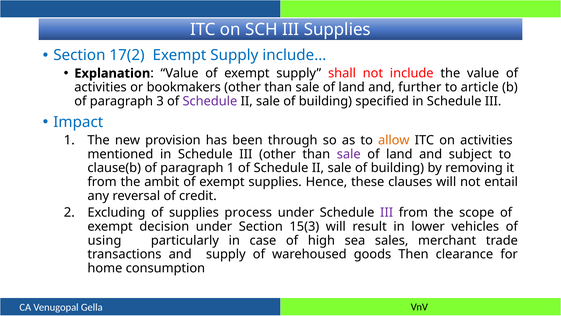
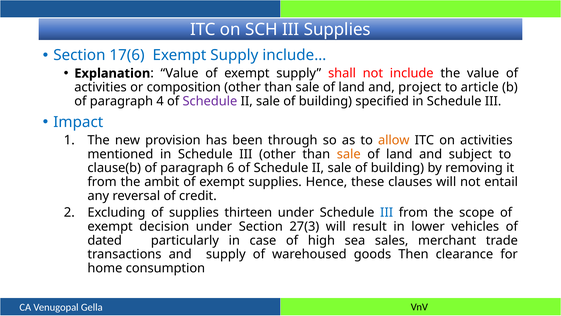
17(2: 17(2 -> 17(6 (127, 55)
bookmakers: bookmakers -> composition (184, 87)
further: further -> project (420, 87)
3: 3 -> 4 (160, 101)
sale colour: purple -> orange (349, 154)
paragraph 1: 1 -> 6 (231, 168)
process: process -> thirteen (248, 212)
III colour: purple -> blue (387, 212)
15(3: 15(3 -> 27(3 (304, 226)
using: using -> dated (105, 240)
